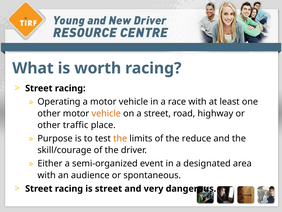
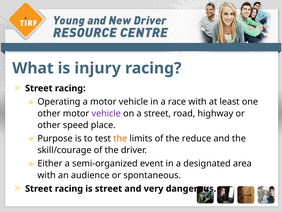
worth: worth -> injury (98, 68)
vehicle colour: orange -> purple (106, 113)
traffic: traffic -> speed (76, 125)
